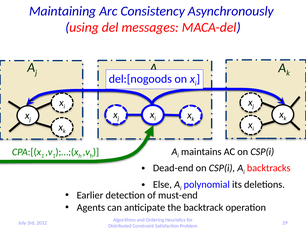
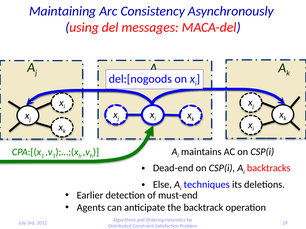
polynomial: polynomial -> techniques (207, 185)
